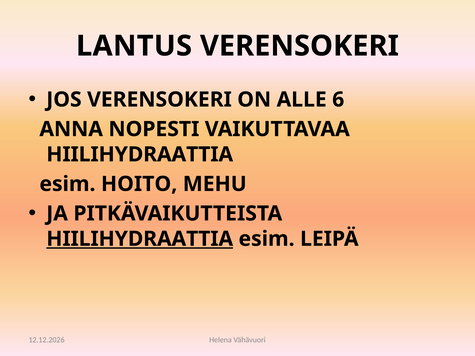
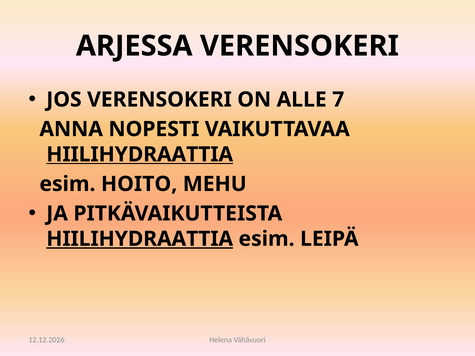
LANTUS: LANTUS -> ARJESSA (134, 46)
6: 6 -> 7 (338, 100)
HIILIHYDRAATTIA underline: none -> present (140, 155)
